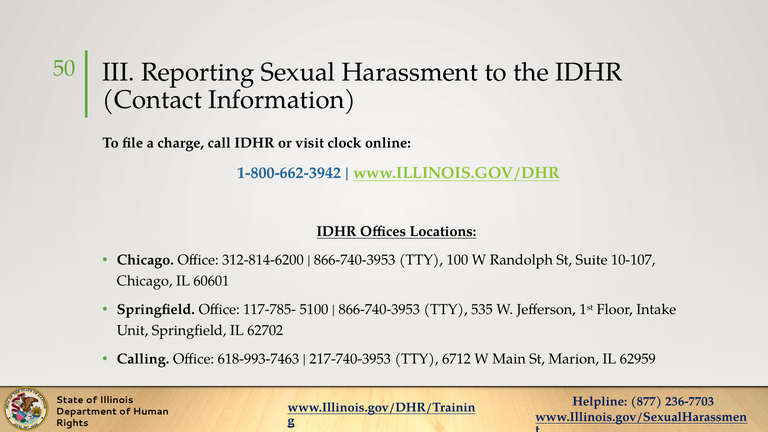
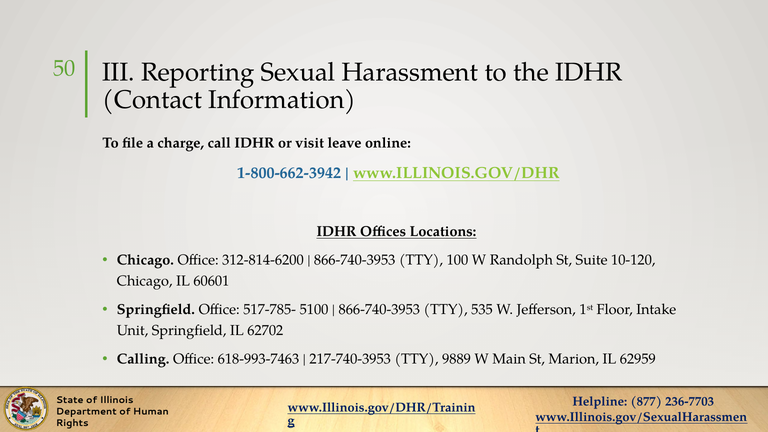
clock: clock -> leave (345, 143)
10-107: 10-107 -> 10-120 (633, 260)
117-785-: 117-785- -> 517-785- (270, 310)
6712: 6712 -> 9889 (457, 359)
